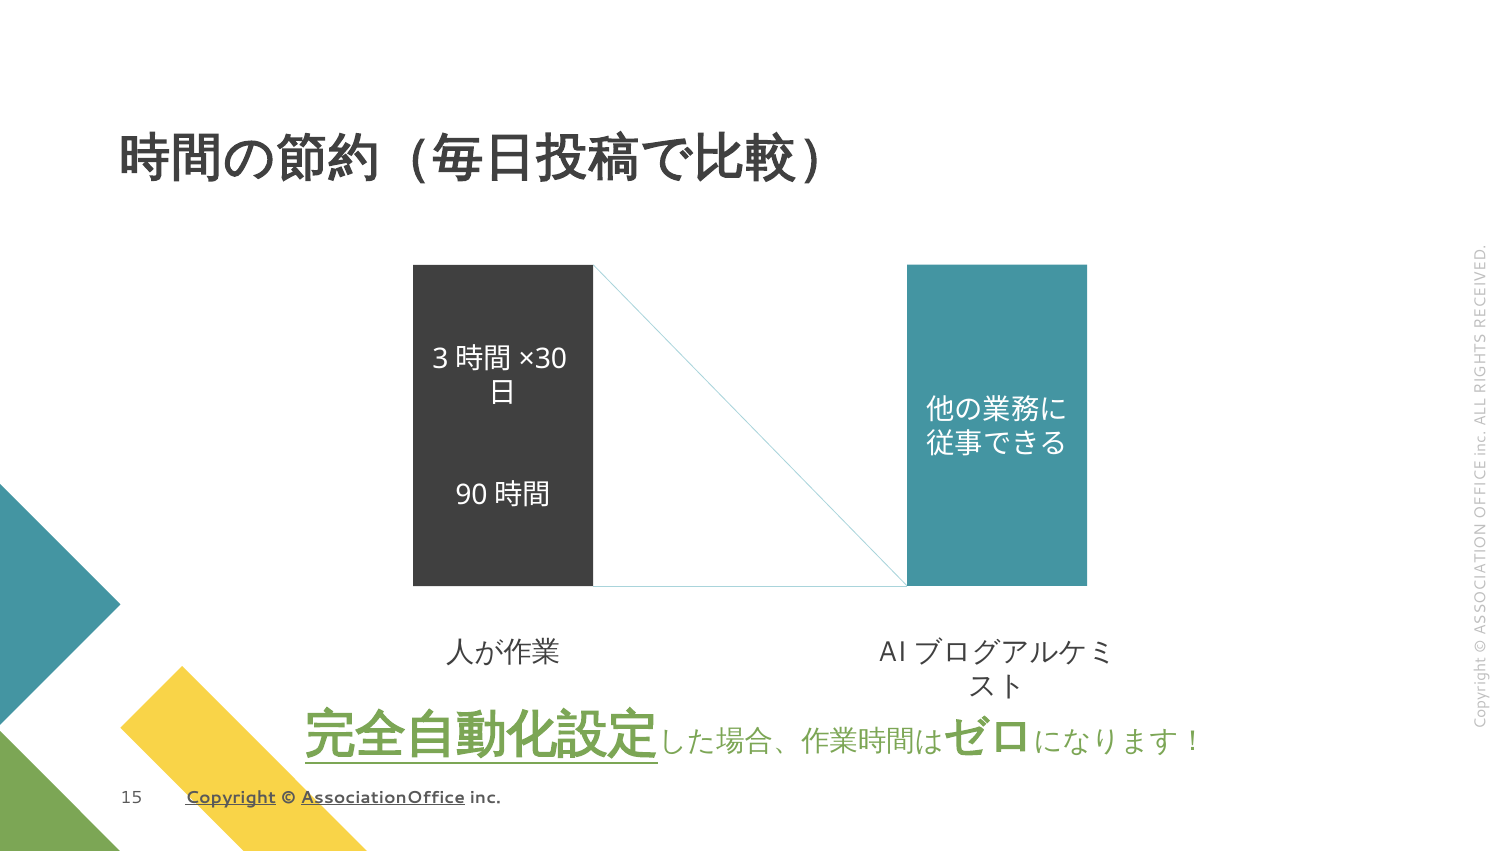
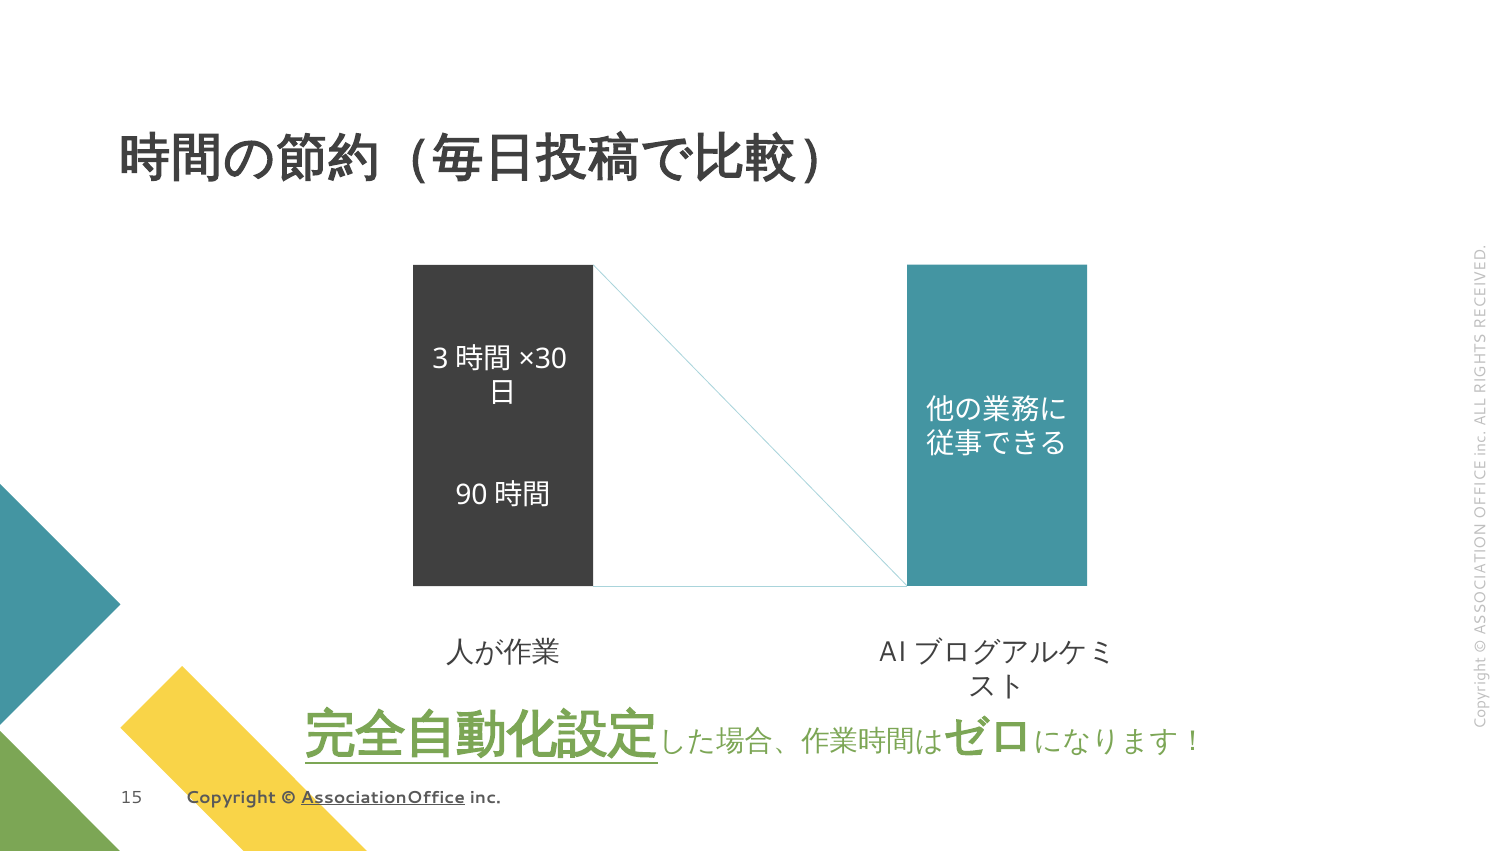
Copyright underline: present -> none (231, 797)
